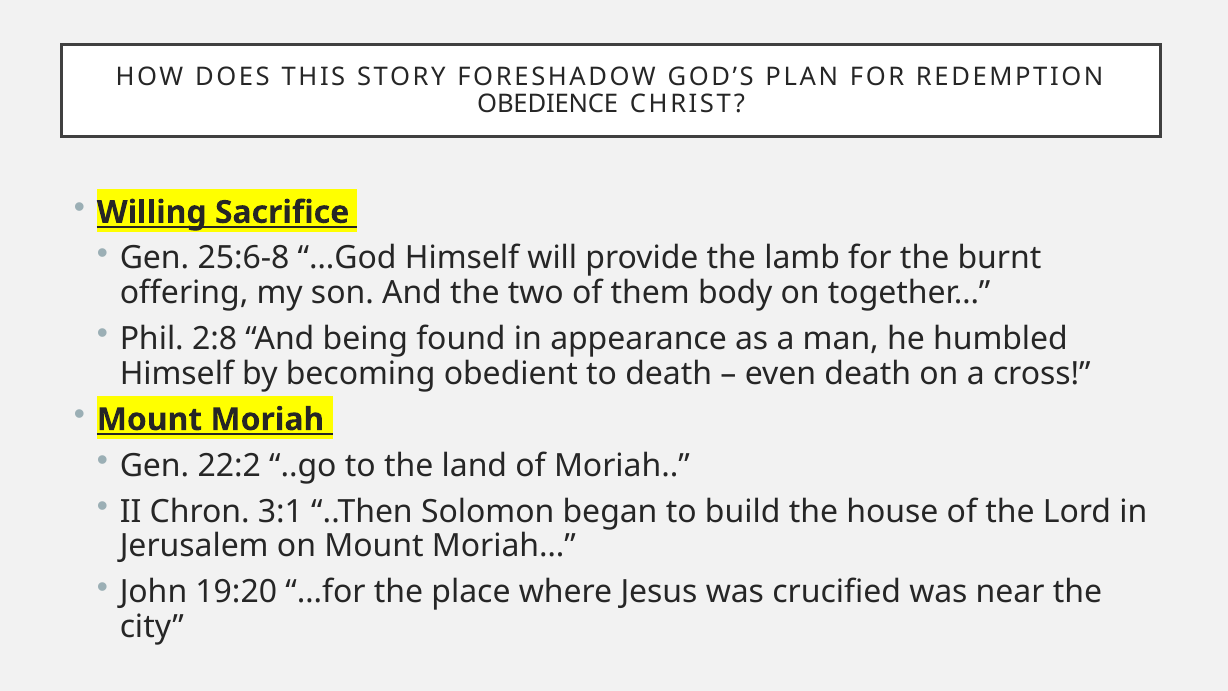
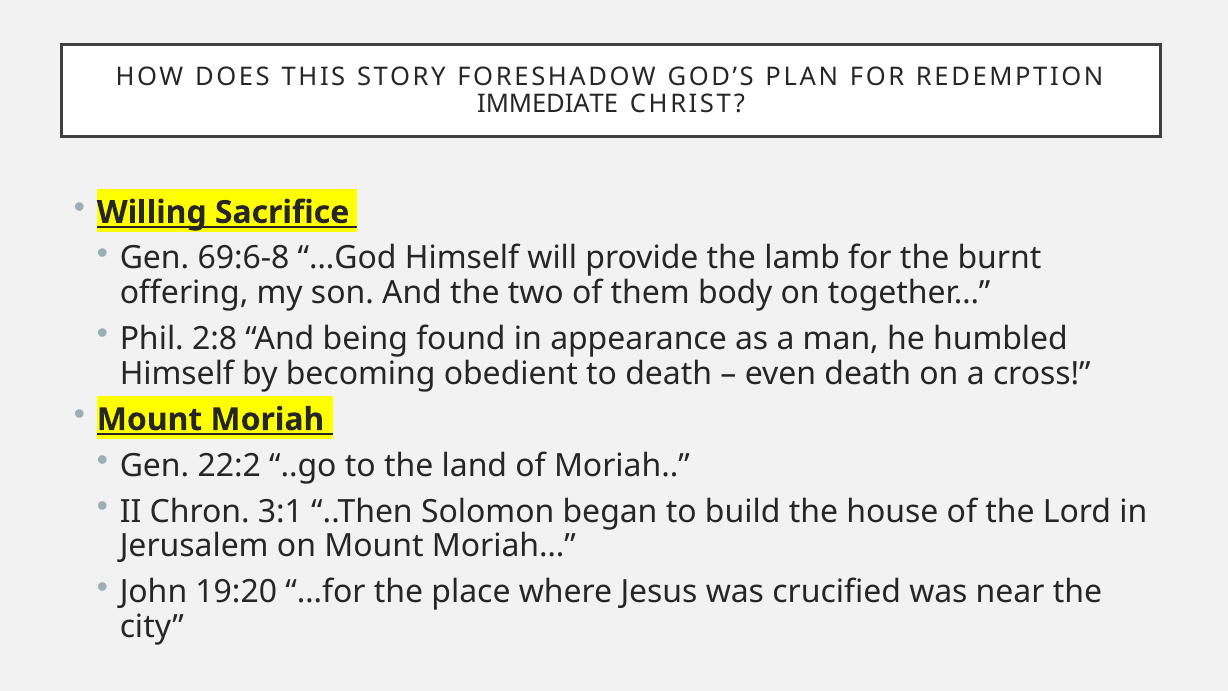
OBEDIENCE: OBEDIENCE -> IMMEDIATE (548, 104)
25:6-8: 25:6-8 -> 69:6-8 (243, 258)
